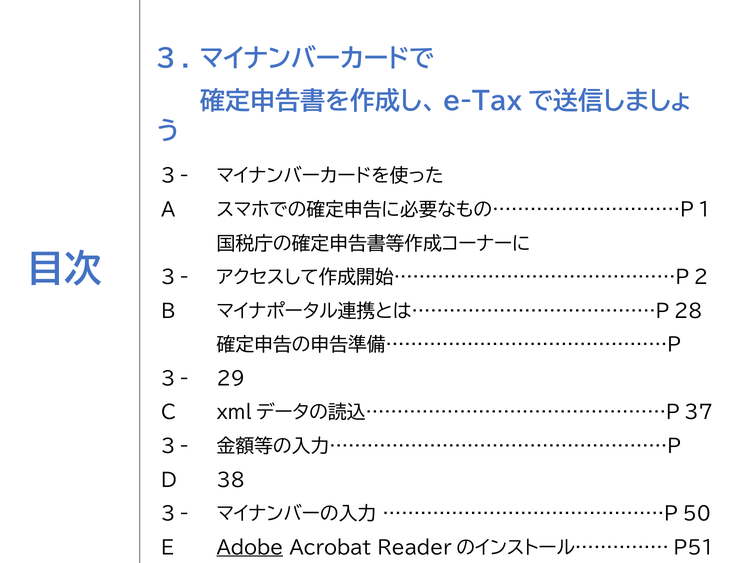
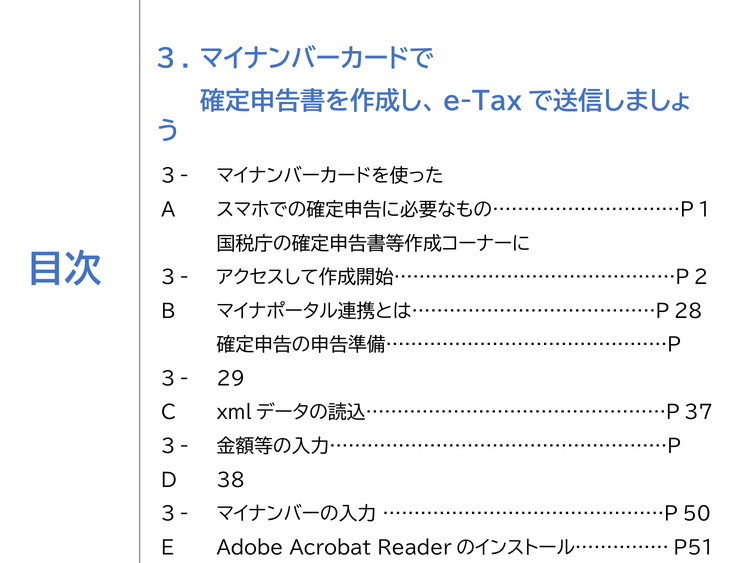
Adobe underline: present -> none (250, 548)
